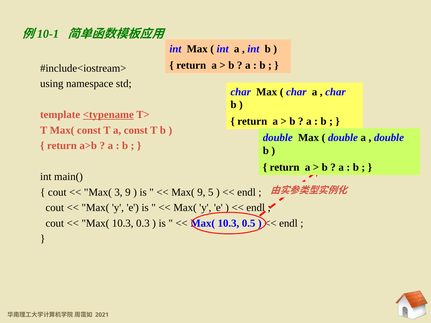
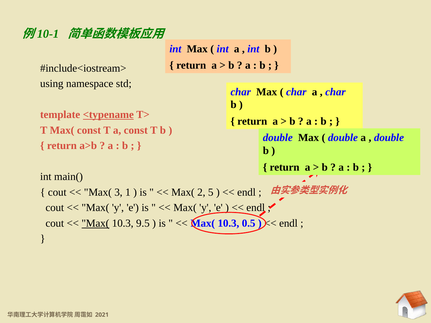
3 9: 9 -> 1 (128, 192)
Max( 9: 9 -> 2 (201, 192)
Max( underline: none -> present (95, 223)
0.3: 0.3 -> 9.5 (143, 223)
